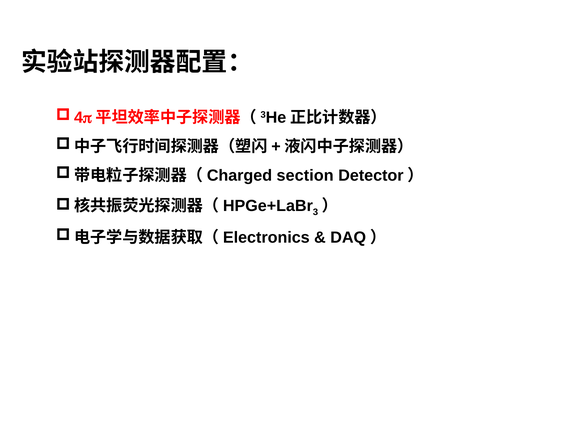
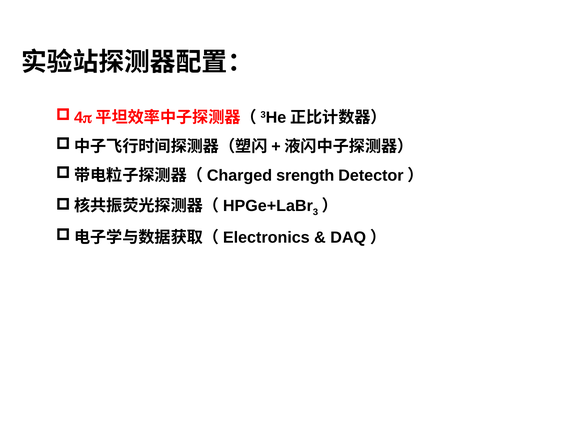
section: section -> srength (305, 175)
